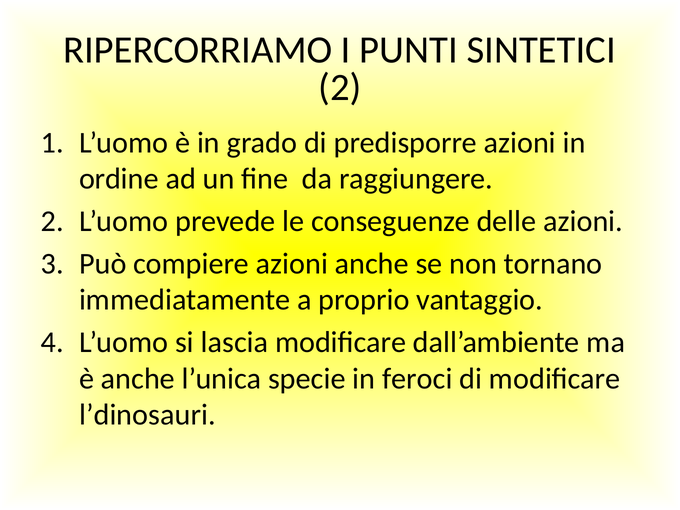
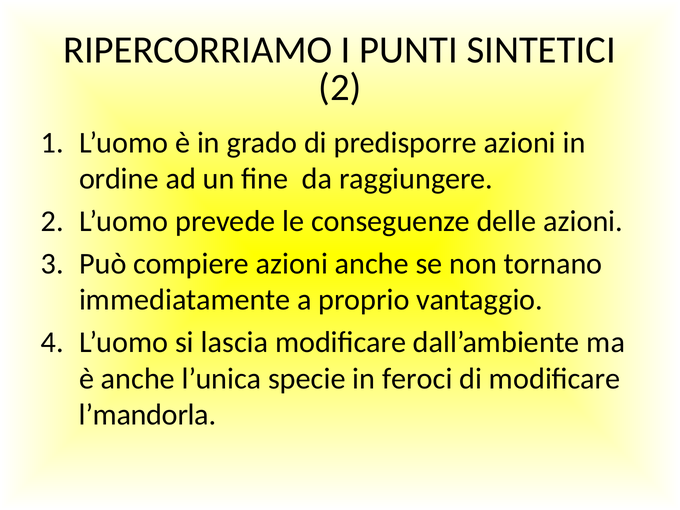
l’dinosauri: l’dinosauri -> l’mandorla (148, 415)
